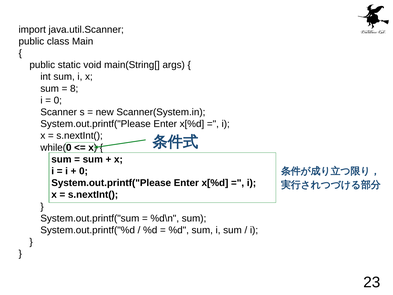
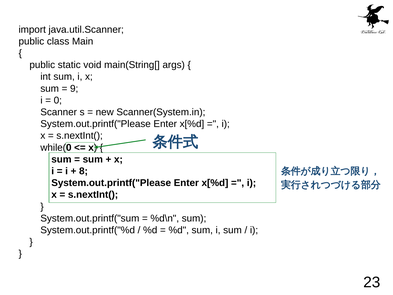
8: 8 -> 9 (74, 88)
0: 0 -> 8 (83, 171)
